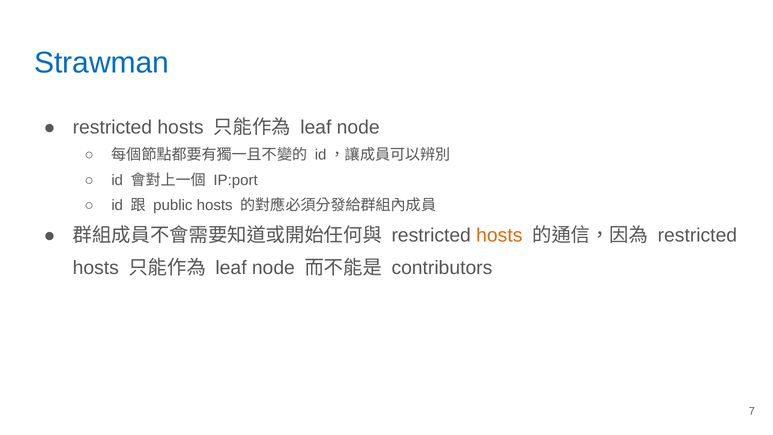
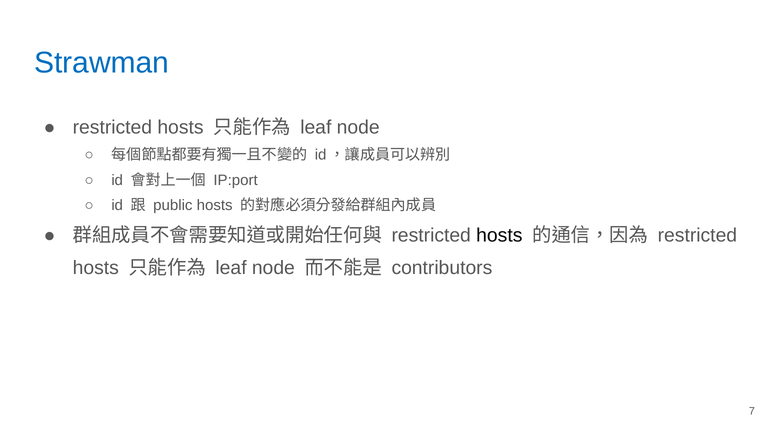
hosts colour: orange -> black (499, 236)
